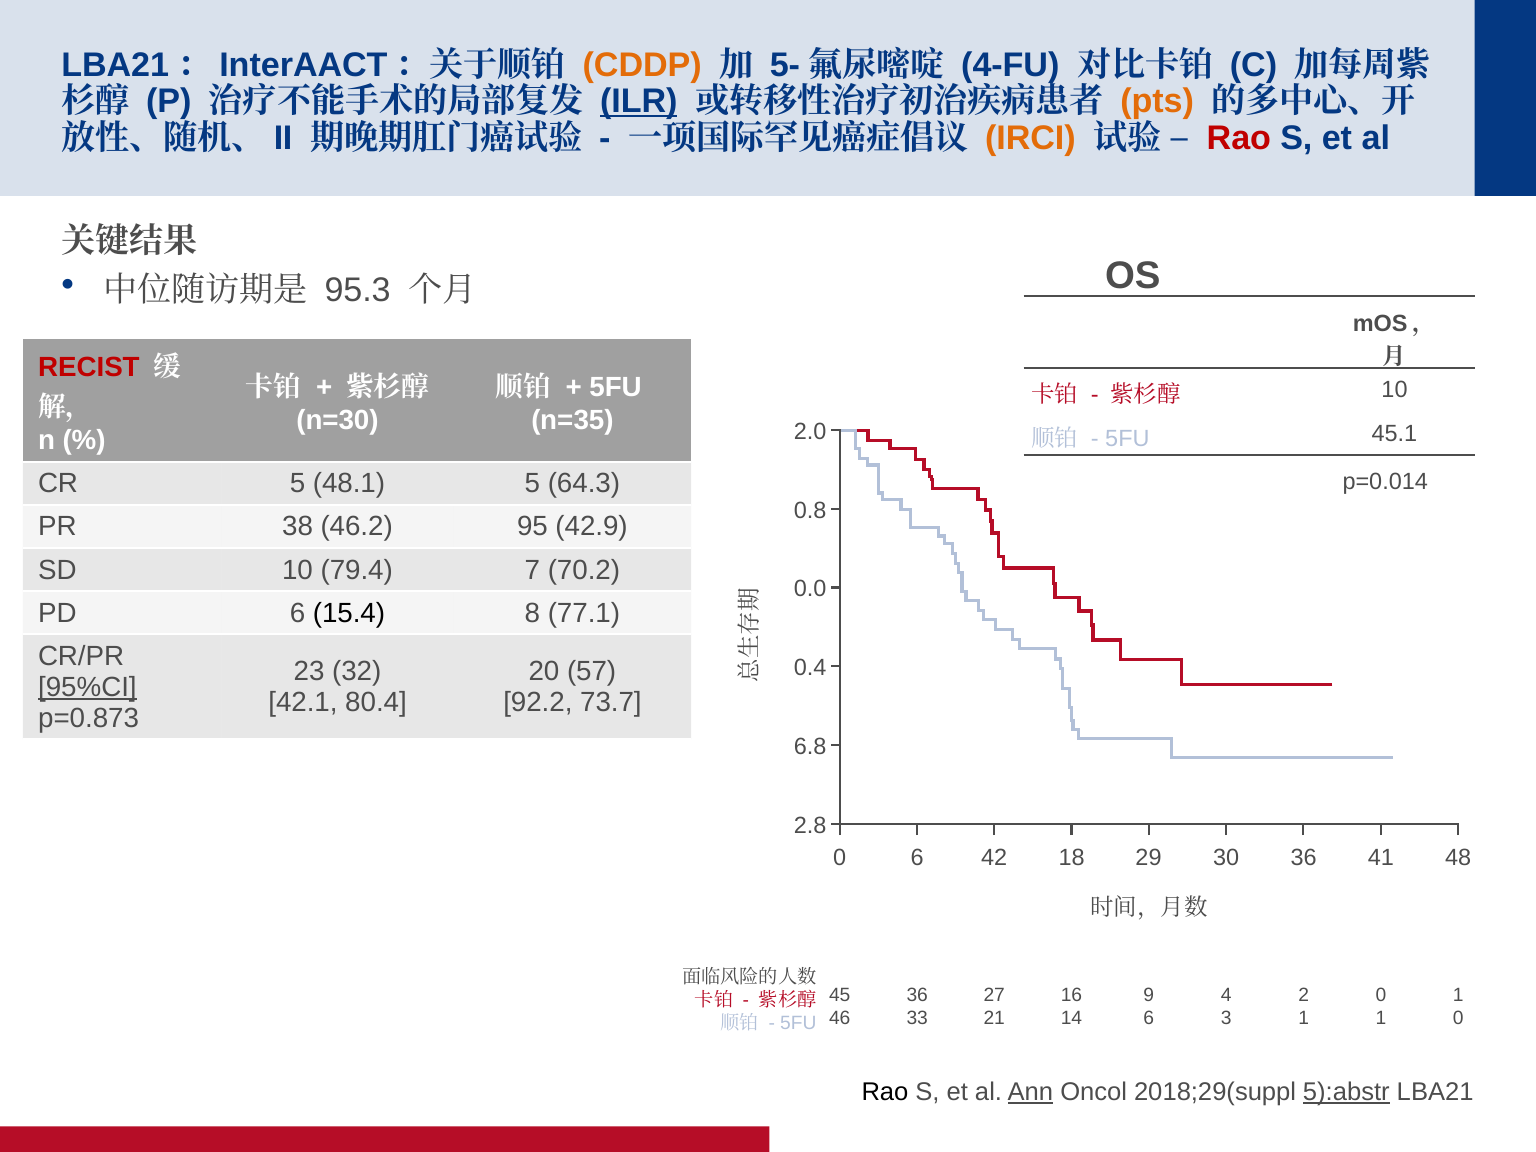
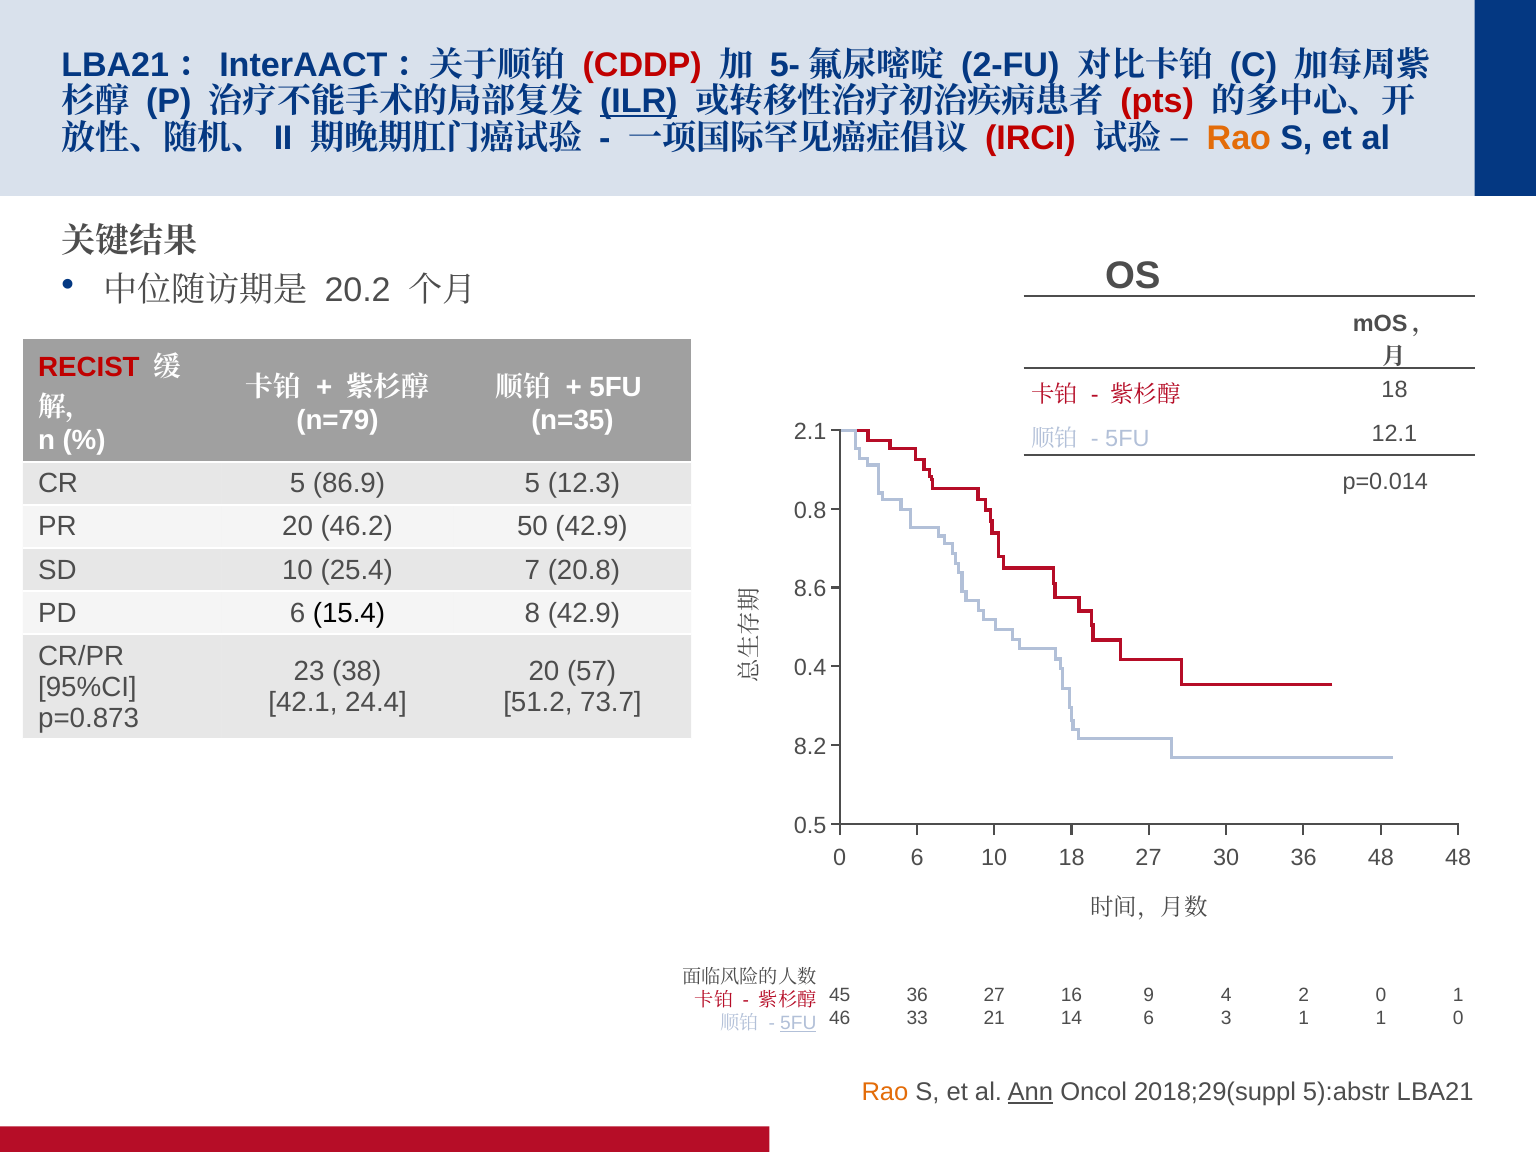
CDDP colour: orange -> red (642, 65)
4-FU: 4-FU -> 2-FU (1010, 65)
pts colour: orange -> red (1157, 102)
IRCI colour: orange -> red (1030, 138)
Rao colour: red -> orange (1239, 138)
95.3: 95.3 -> 20.2 (358, 291)
10: 10 -> 18 (1395, 390)
n=30: n=30 -> n=79 (337, 421)
2.0: 2.0 -> 2.1 (810, 431)
45.1: 45.1 -> 12.1 (1394, 434)
48.1: 48.1 -> 86.9 (349, 484)
64.3: 64.3 -> 12.3 (584, 484)
PR 38: 38 -> 20 (298, 527)
95: 95 -> 50 (532, 527)
79.4: 79.4 -> 25.4 (357, 570)
70.2: 70.2 -> 20.8 (584, 570)
0.0: 0.0 -> 8.6 (810, 589)
8 77.1: 77.1 -> 42.9 (584, 613)
32: 32 -> 38 (357, 672)
95%CI underline: present -> none (87, 687)
80.4: 80.4 -> 24.4 (376, 703)
92.2: 92.2 -> 51.2 (538, 703)
6.8: 6.8 -> 8.2 (810, 747)
2.8: 2.8 -> 0.5 (810, 825)
6 42: 42 -> 10 (994, 858)
18 29: 29 -> 27 (1149, 858)
30 41: 41 -> 48 (1381, 858)
5FU underline: none -> present (798, 1024)
Rao colour: black -> orange (885, 1092)
5):abstr underline: present -> none (1346, 1092)
